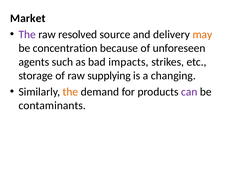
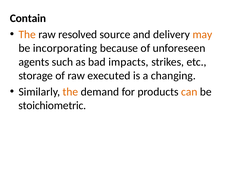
Market: Market -> Contain (28, 18)
The colour: purple -> orange (27, 34)
concentration: concentration -> incorporating (65, 48)
supplying: supplying -> executed (109, 76)
can colour: purple -> orange (189, 92)
contaminants: contaminants -> stoichiometric (52, 105)
